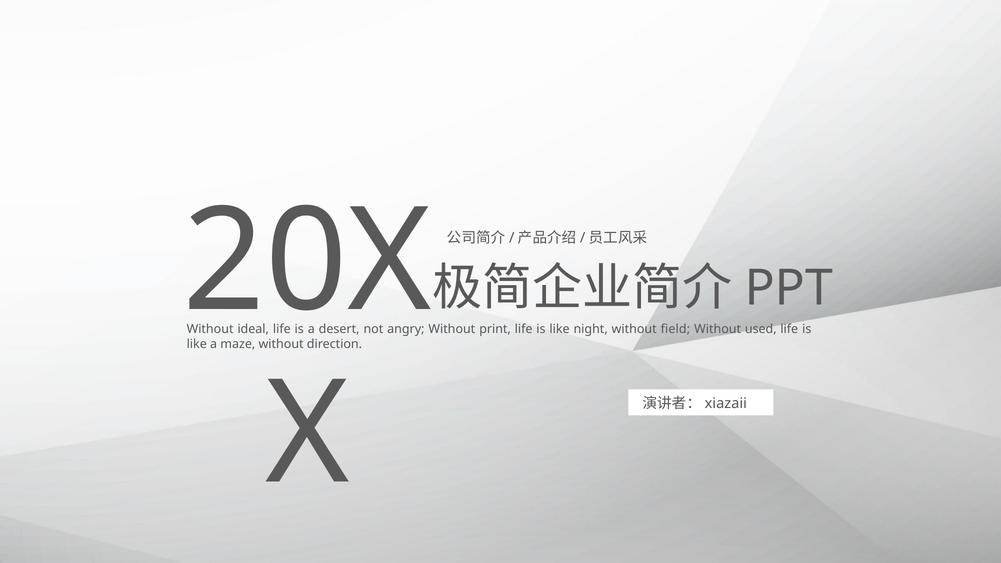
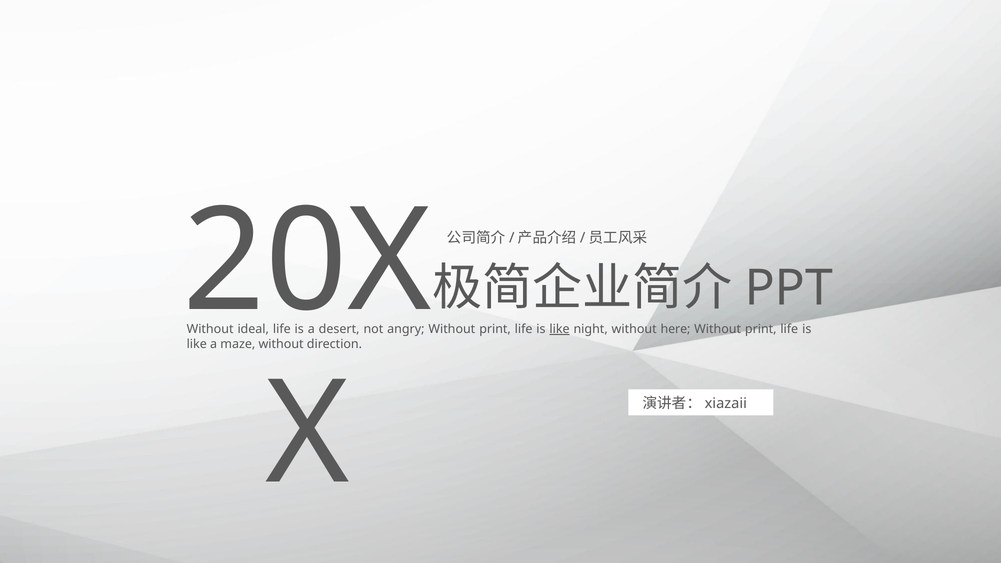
like underline: none -> present (560, 329)
field: field -> here (676, 329)
used: used -> print (761, 329)
